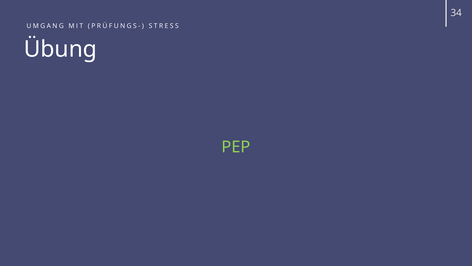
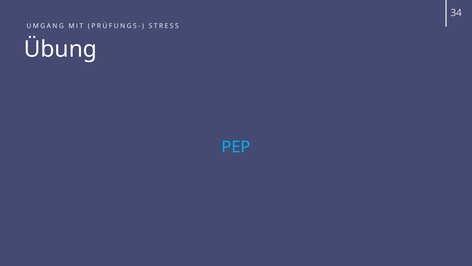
PEP colour: light green -> light blue (236, 147)
